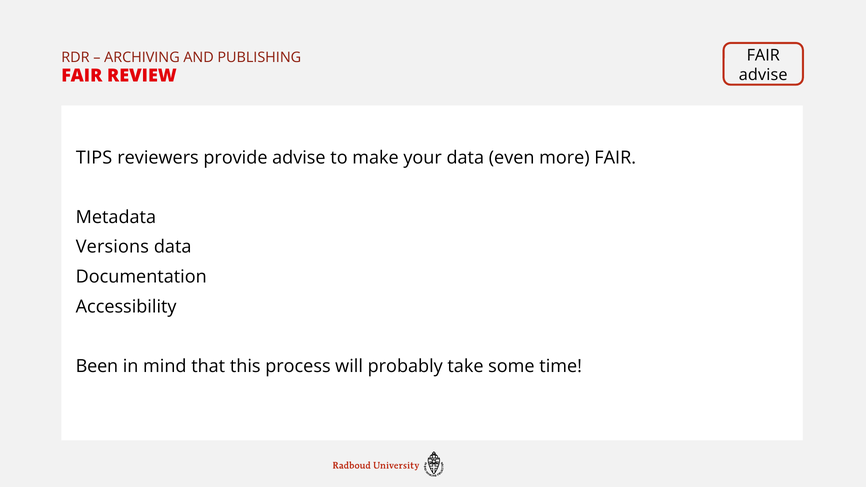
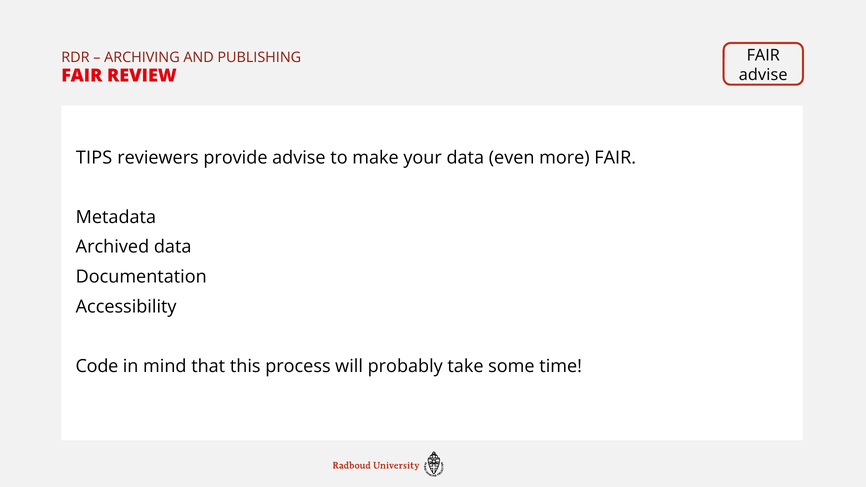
Versions: Versions -> Archived (112, 247)
Been: Been -> Code (97, 366)
